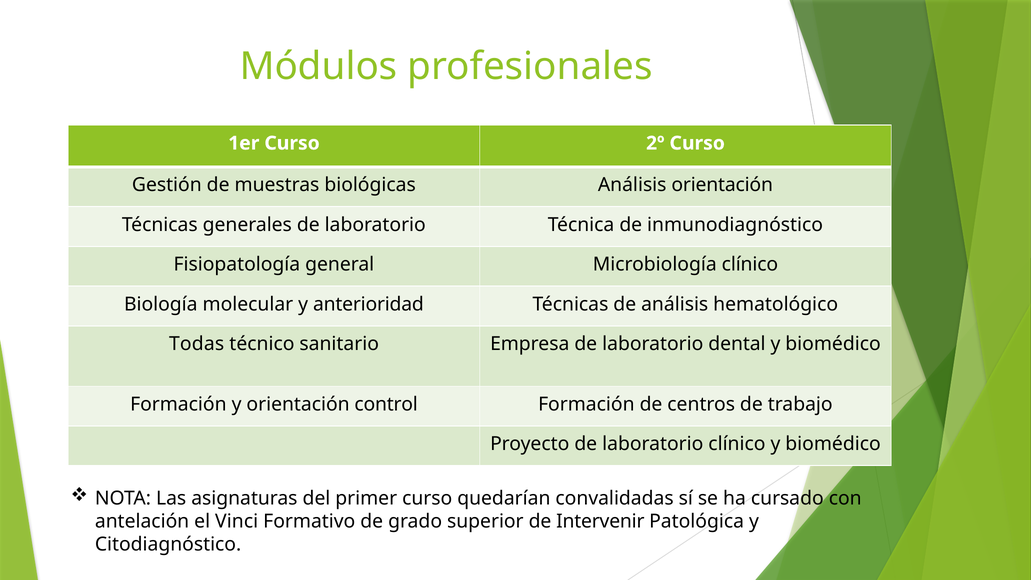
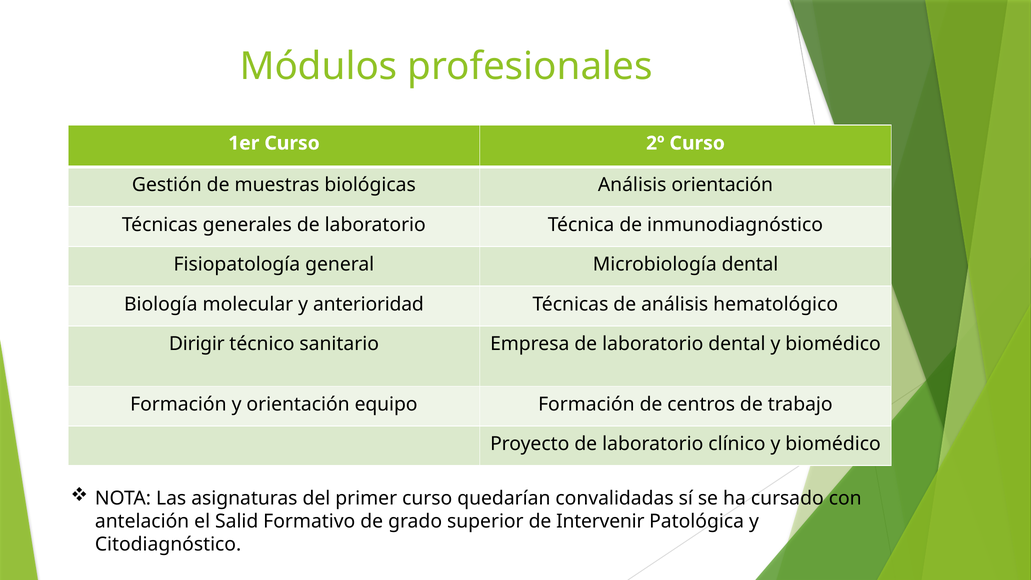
Microbiología clínico: clínico -> dental (750, 264)
Todas: Todas -> Dirigir (197, 344)
control: control -> equipo (386, 404)
Vinci: Vinci -> Salid (237, 521)
